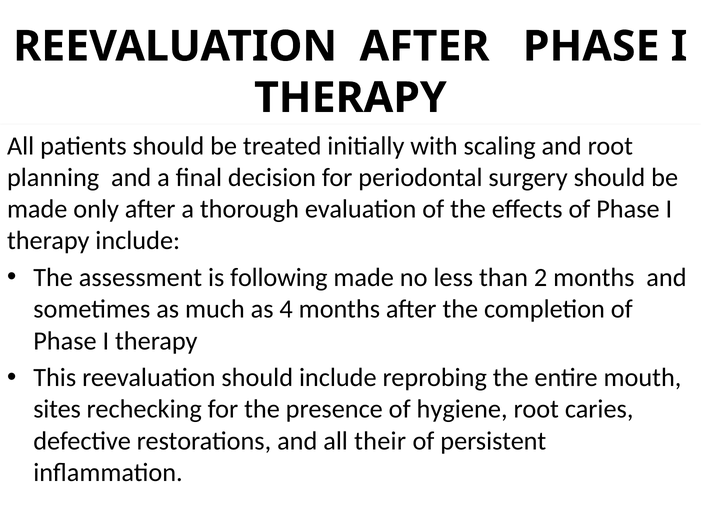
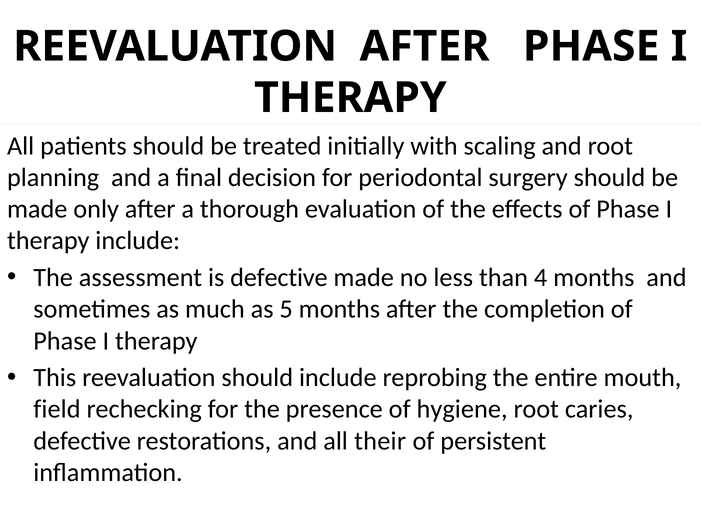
is following: following -> defective (279, 278)
2: 2 -> 4 (541, 278)
4: 4 -> 5 (286, 309)
sites: sites -> field (57, 409)
